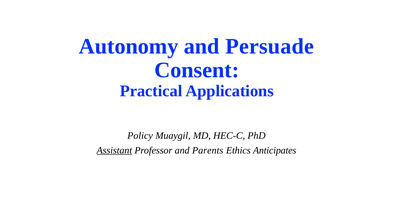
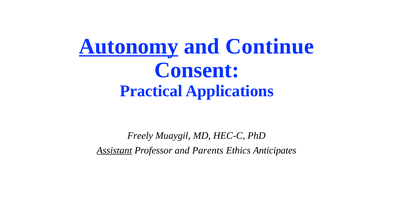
Autonomy underline: none -> present (129, 46)
Persuade: Persuade -> Continue (270, 46)
Policy: Policy -> Freely (140, 136)
